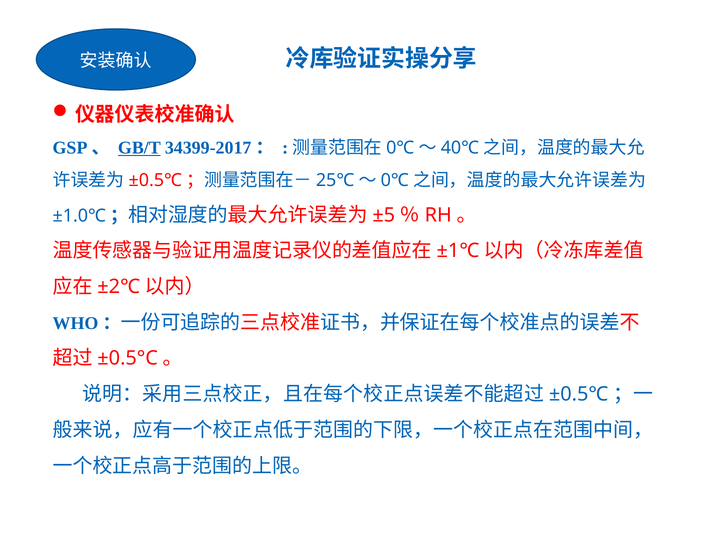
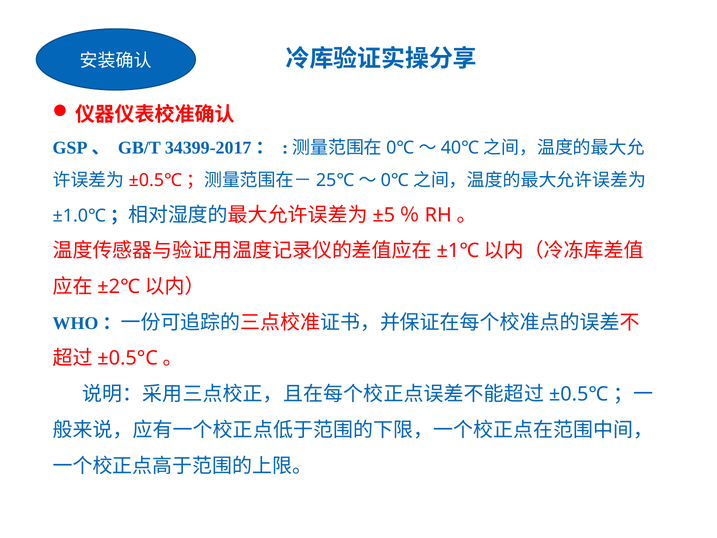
GB/T underline: present -> none (139, 148)
